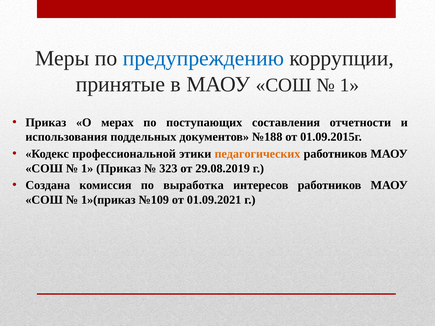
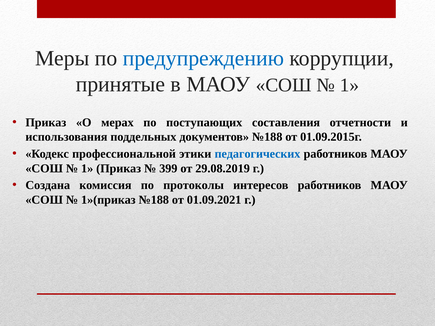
педагогических colour: orange -> blue (257, 154)
323: 323 -> 399 (168, 169)
выработка: выработка -> протоколы (194, 185)
1»(приказ №109: №109 -> №188 (154, 200)
